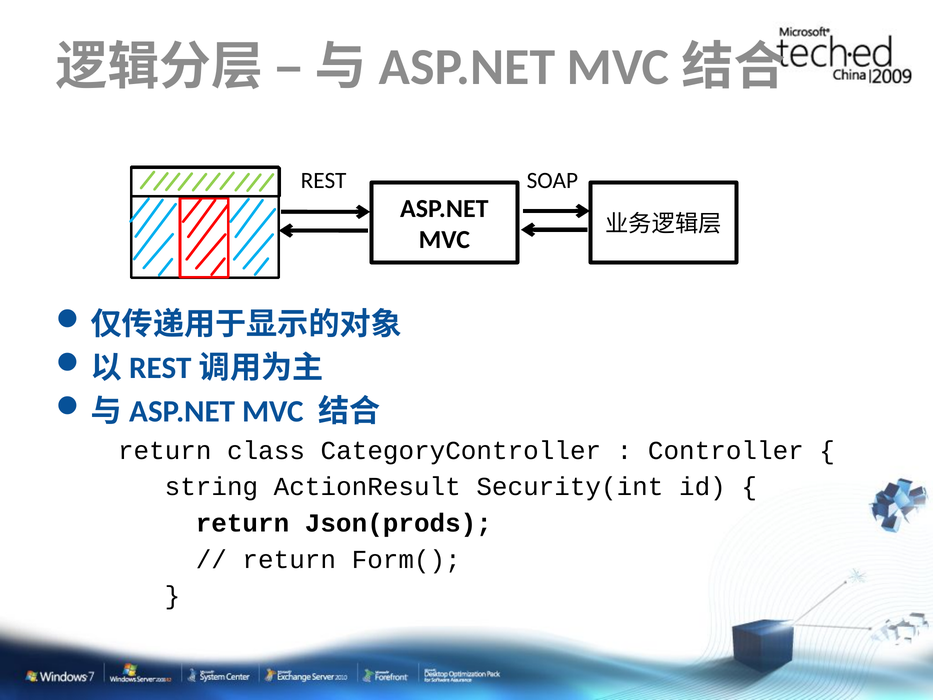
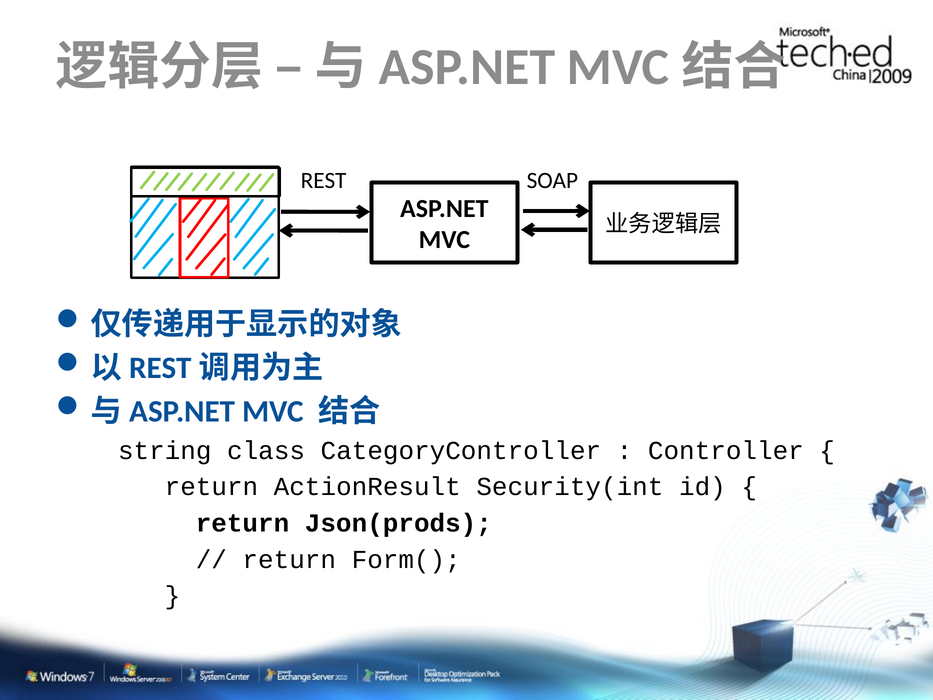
return: return -> string (165, 450)
string: string -> return (211, 487)
